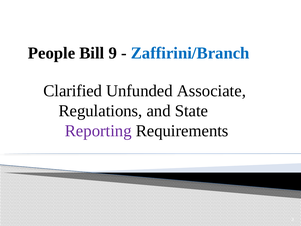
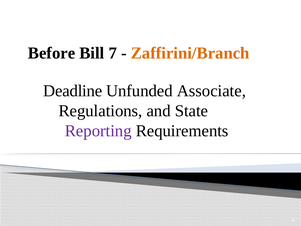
People: People -> Before (52, 53)
9: 9 -> 7 (113, 53)
Zaffirini/Branch colour: blue -> orange (190, 53)
Clarified: Clarified -> Deadline (73, 91)
